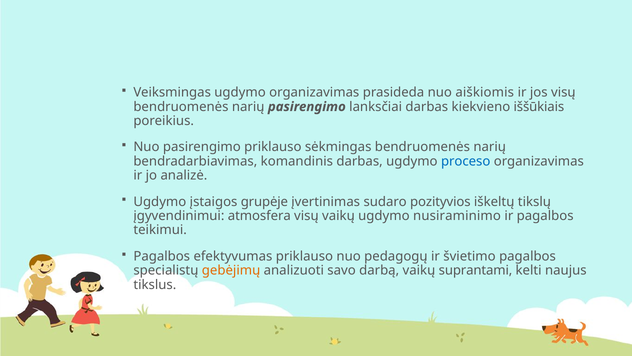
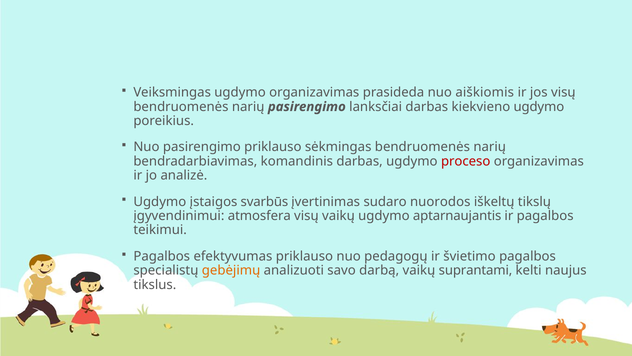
kiekvieno iššūkiais: iššūkiais -> ugdymo (539, 107)
proceso colour: blue -> red (466, 161)
grupėje: grupėje -> svarbūs (264, 201)
pozityvios: pozityvios -> nuorodos (440, 201)
nusiraminimo: nusiraminimo -> aptarnaujantis (457, 216)
